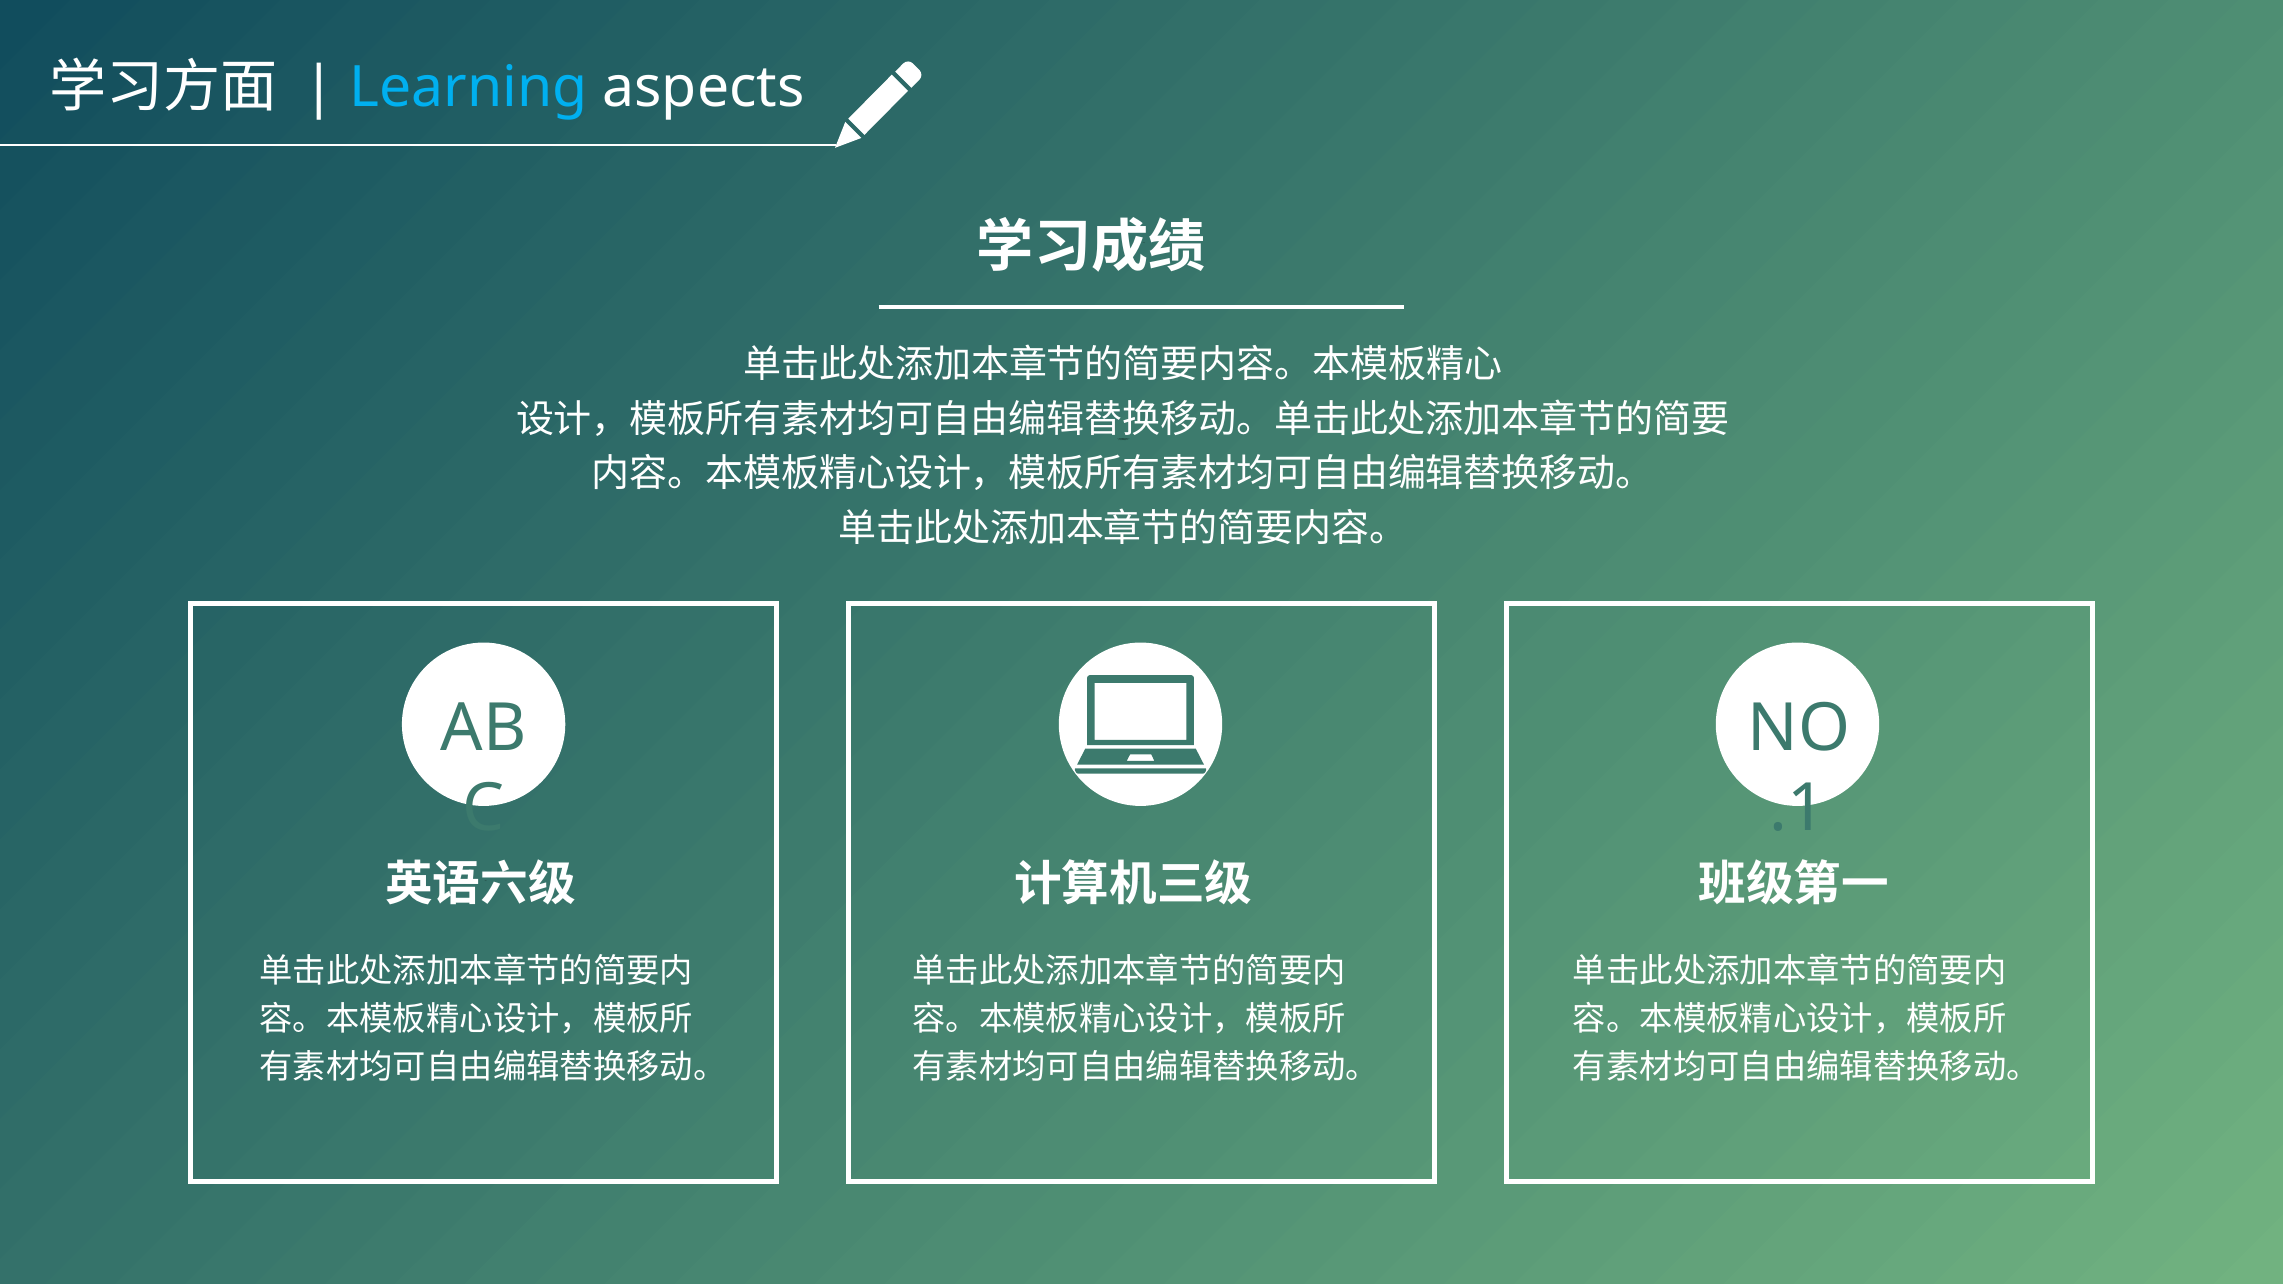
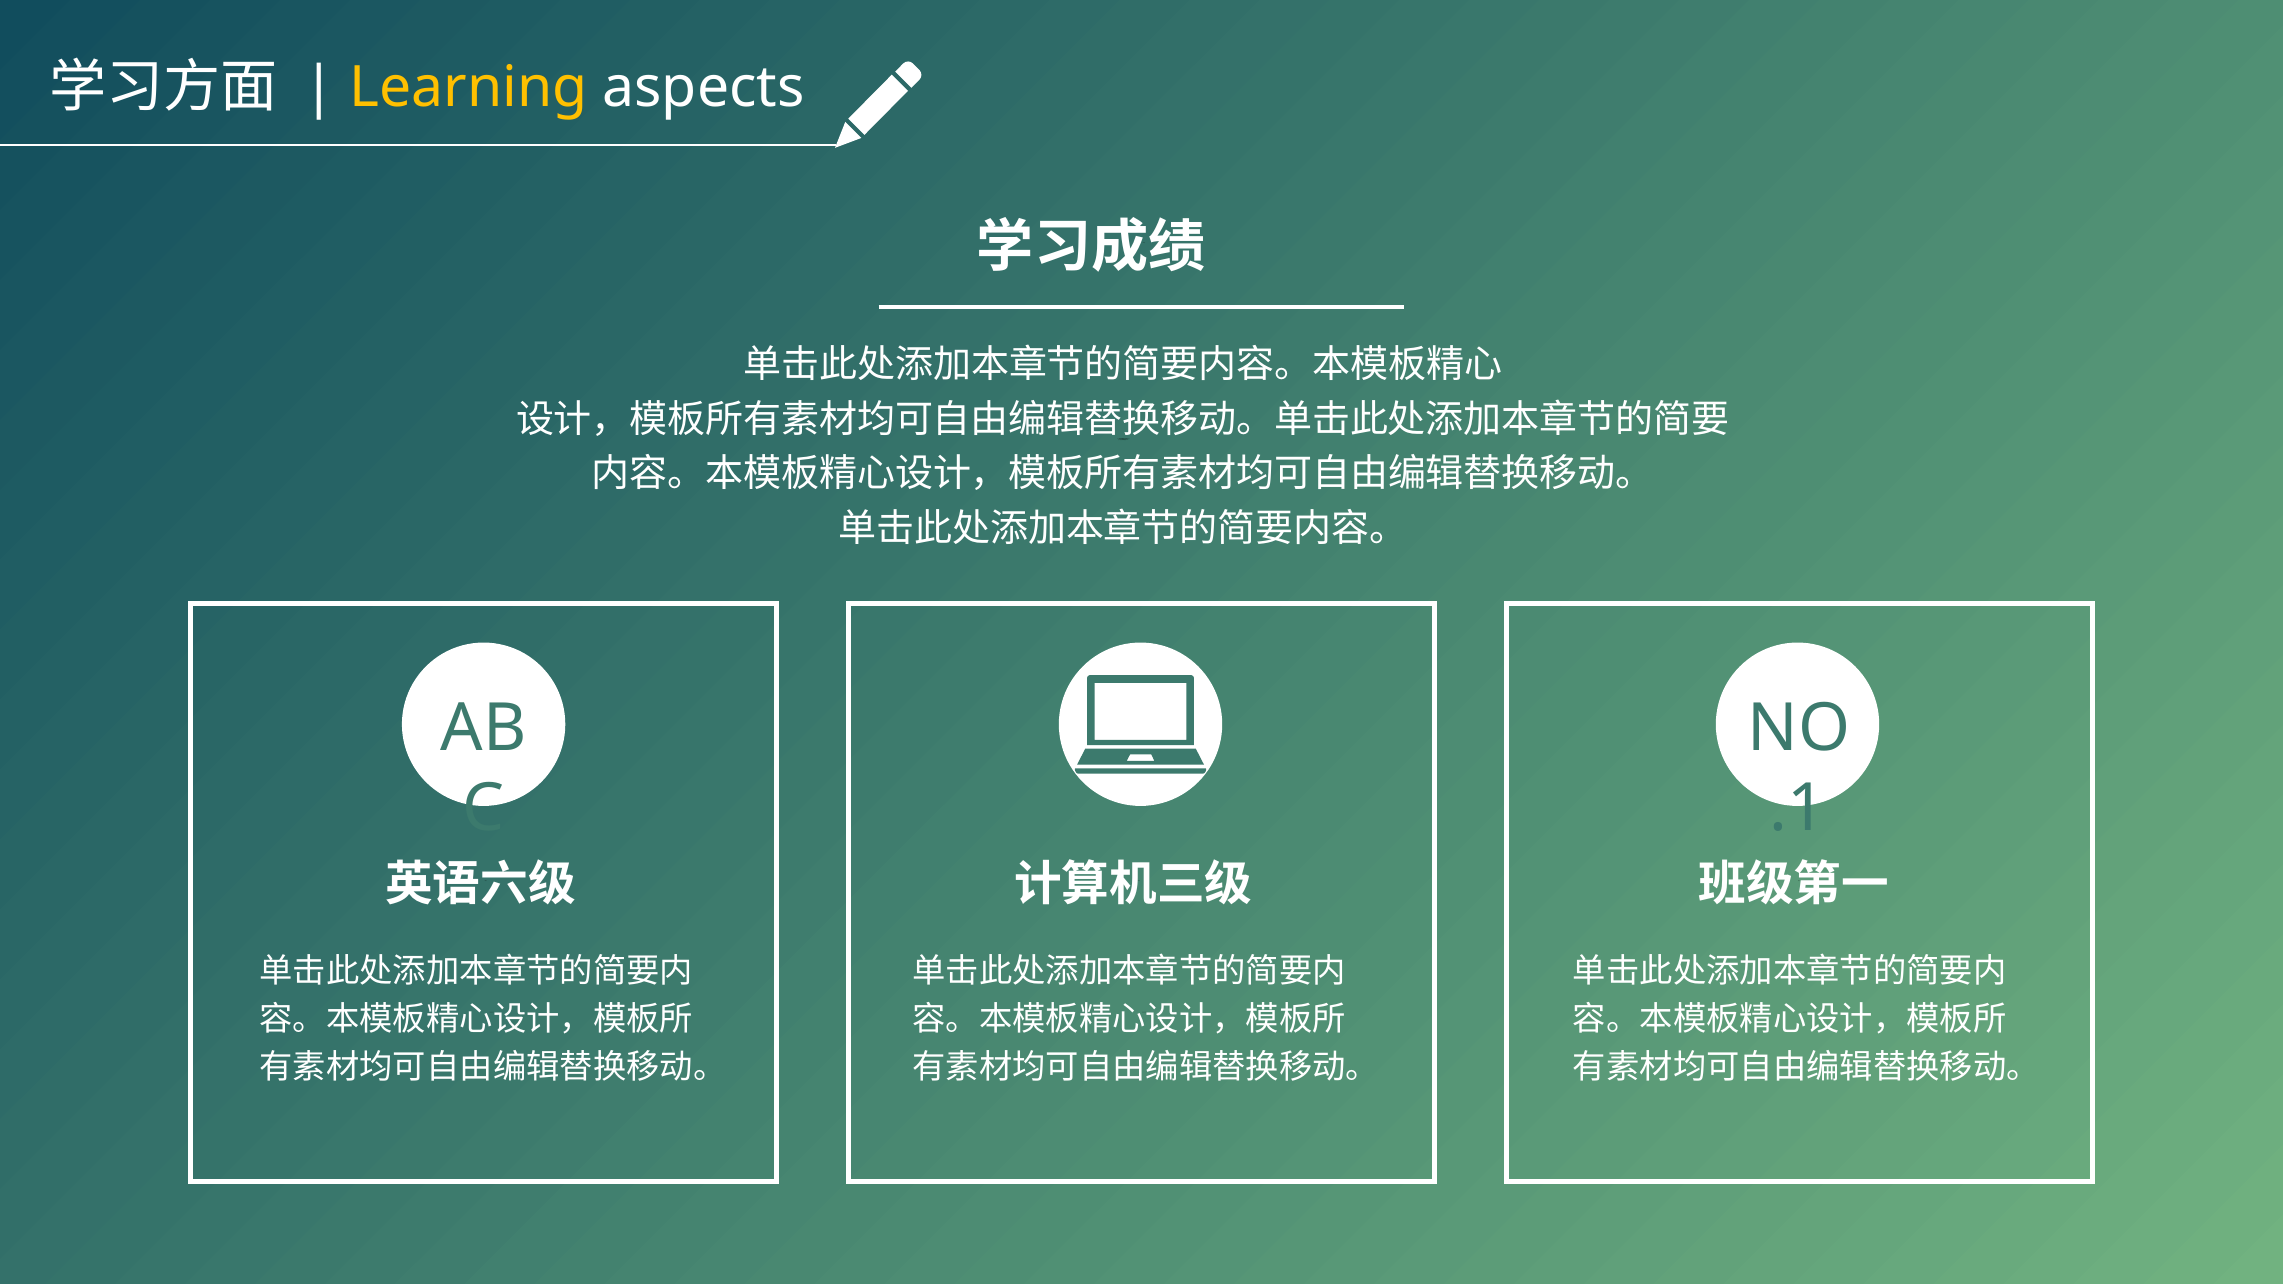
Learning colour: light blue -> yellow (469, 88)
